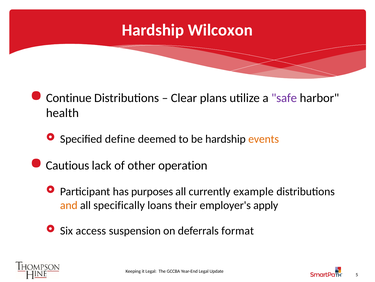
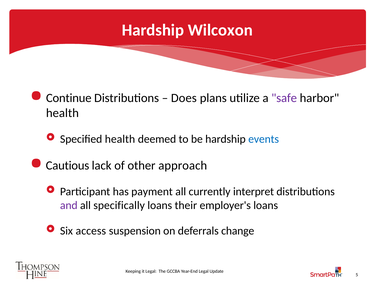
Clear: Clear -> Does (184, 98)
Specified define: define -> health (120, 139)
events colour: orange -> blue (264, 139)
operation: operation -> approach (183, 165)
purposes: purposes -> payment (152, 191)
example: example -> interpret (254, 191)
and colour: orange -> purple (69, 205)
employer's apply: apply -> loans (266, 205)
format: format -> change (238, 230)
